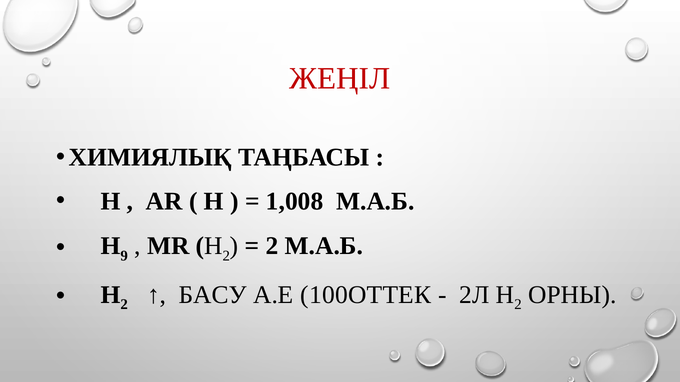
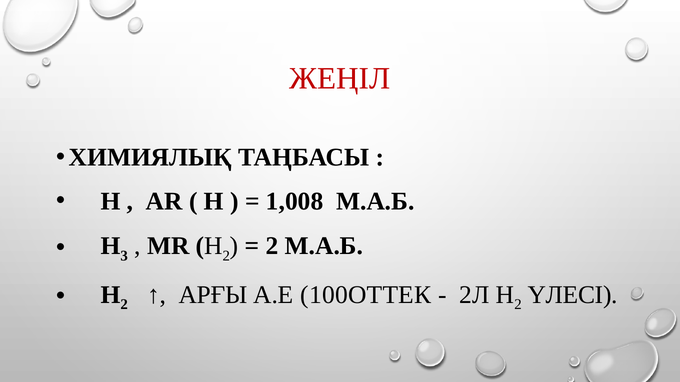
9: 9 -> 3 (124, 256)
БАСУ: БАСУ -> АРҒЫ (213, 295)
ОРНЫ: ОРНЫ -> ҮЛЕСІ (573, 295)
